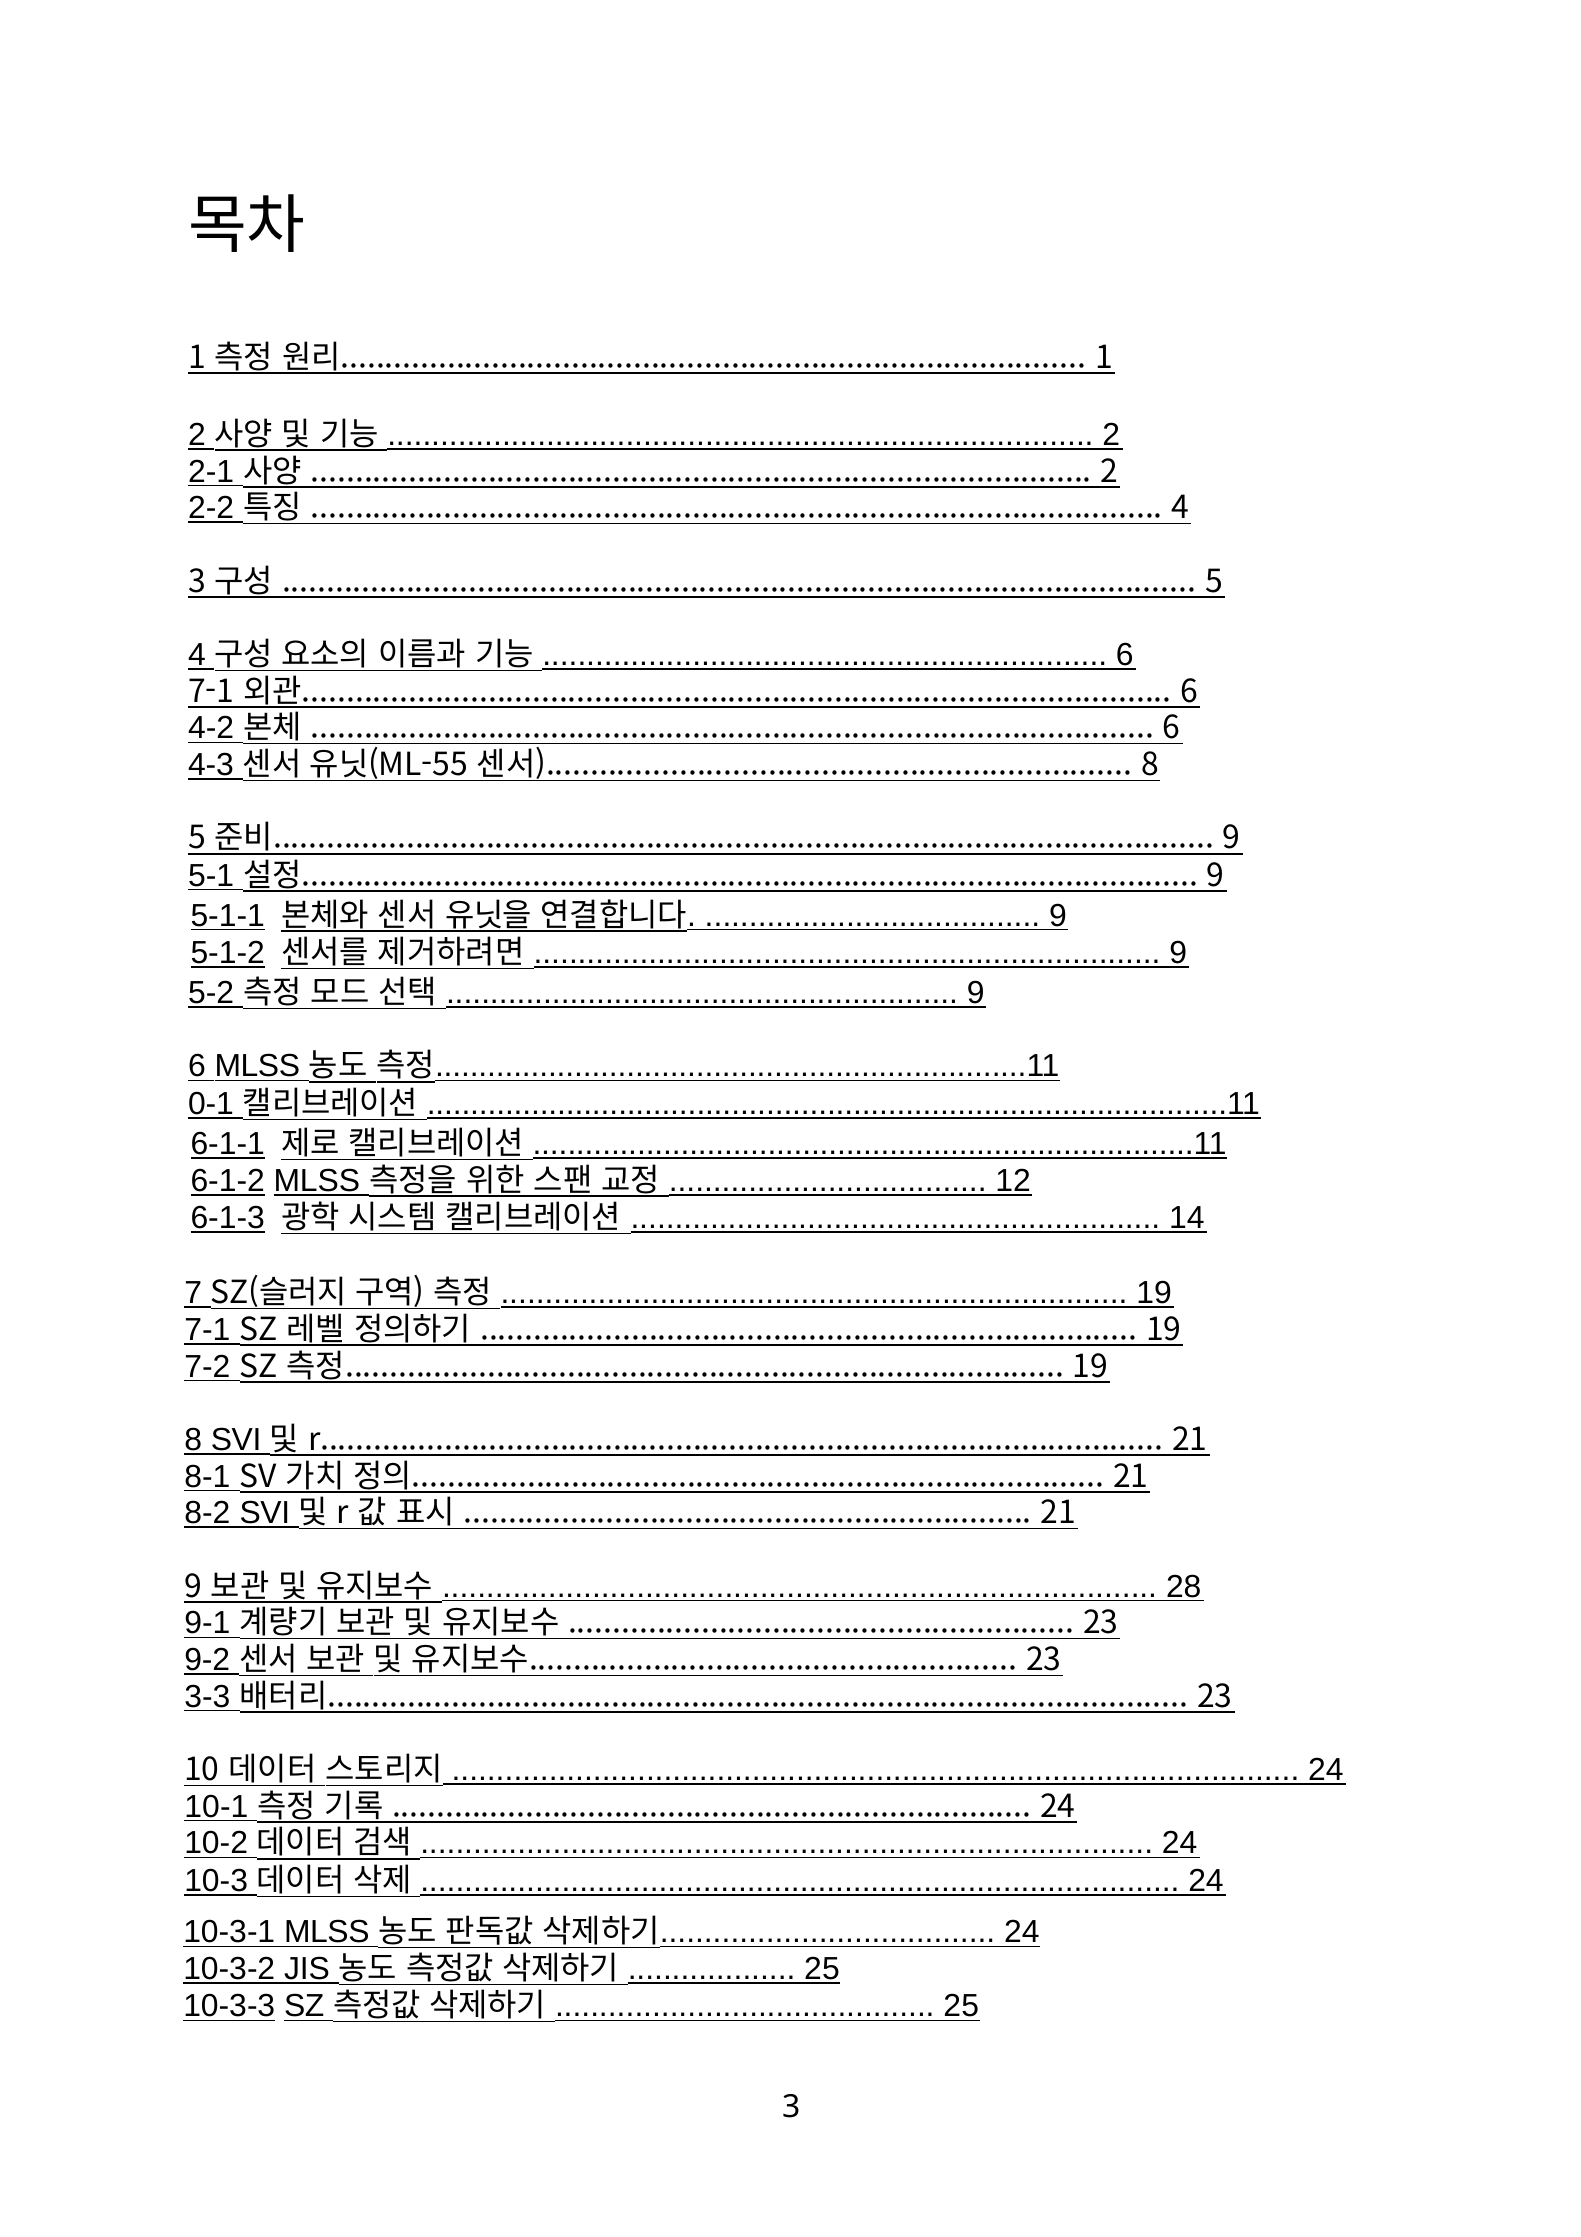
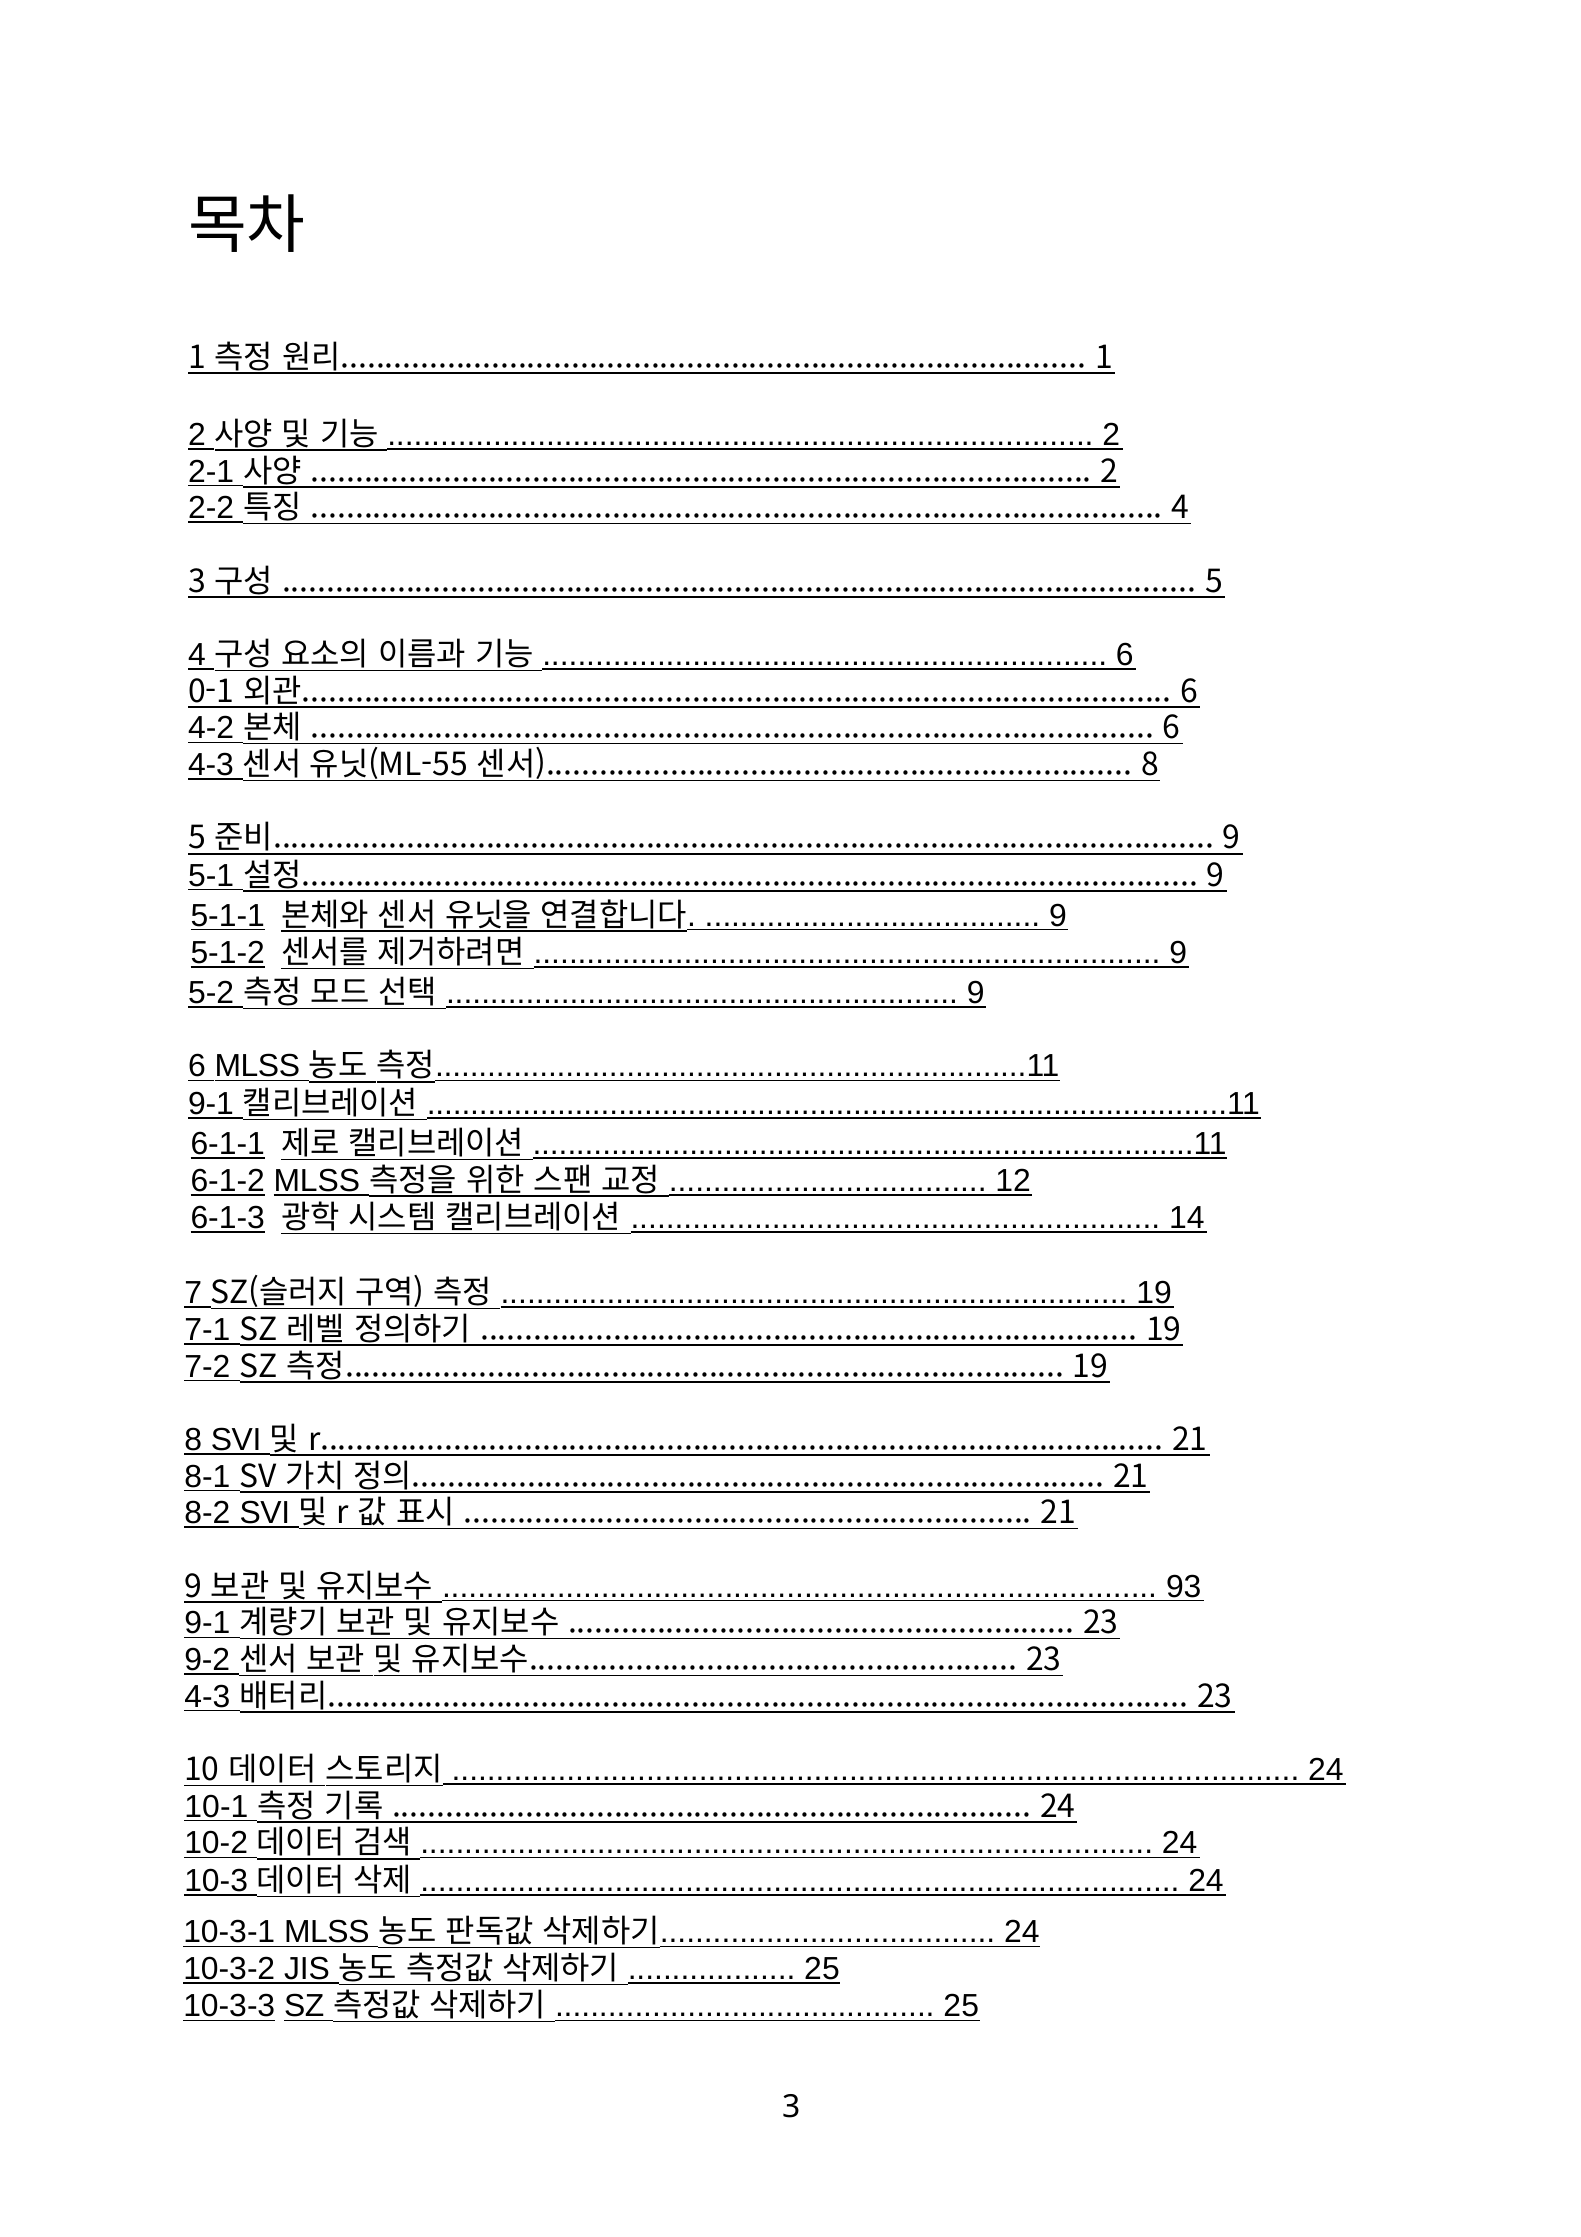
7-1: 7-1 -> 0-1 (211, 692)
0-1: 0-1 -> 9-1 (211, 1104)
28: 28 -> 93 (1184, 1587)
3-3: 3-3 -> 4-3 (207, 1697)
